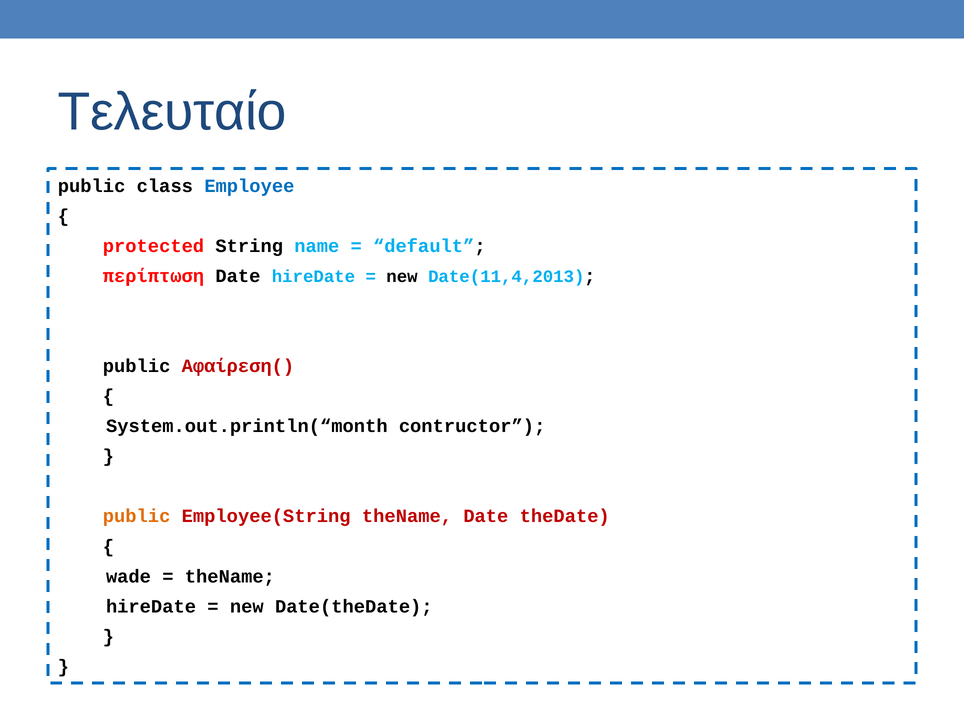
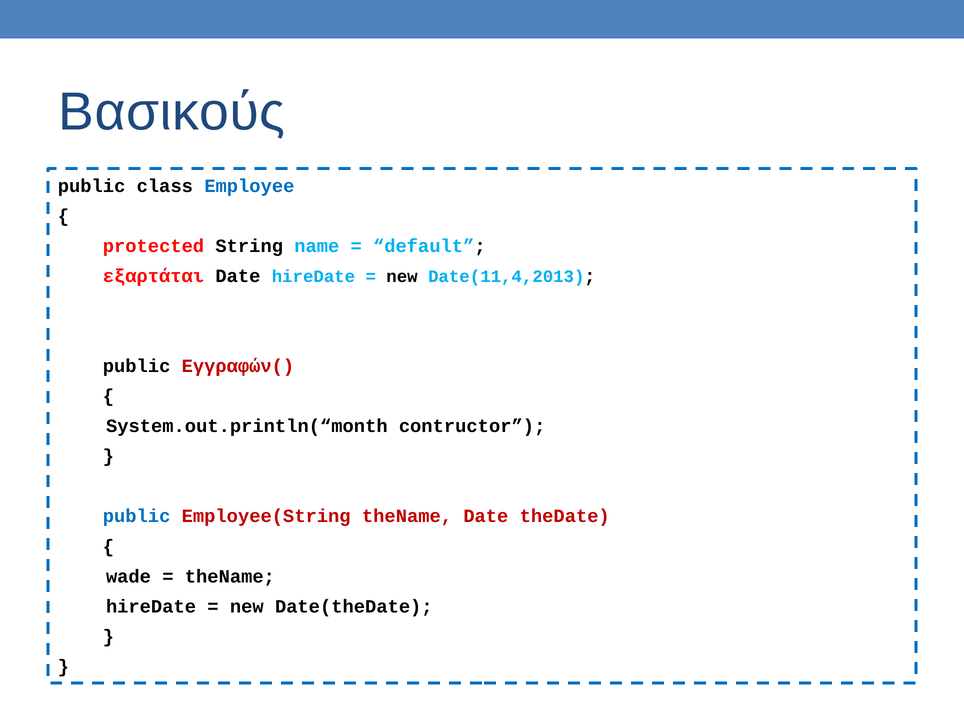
Τελευταίο: Τελευταίο -> Βασικούς (172, 112)
περίπτωση: περίπτωση -> εξαρτάται (153, 276)
Αφαίρεση(: Αφαίρεση( -> Εγγραφών( (238, 366)
public colour: orange -> blue (137, 516)
